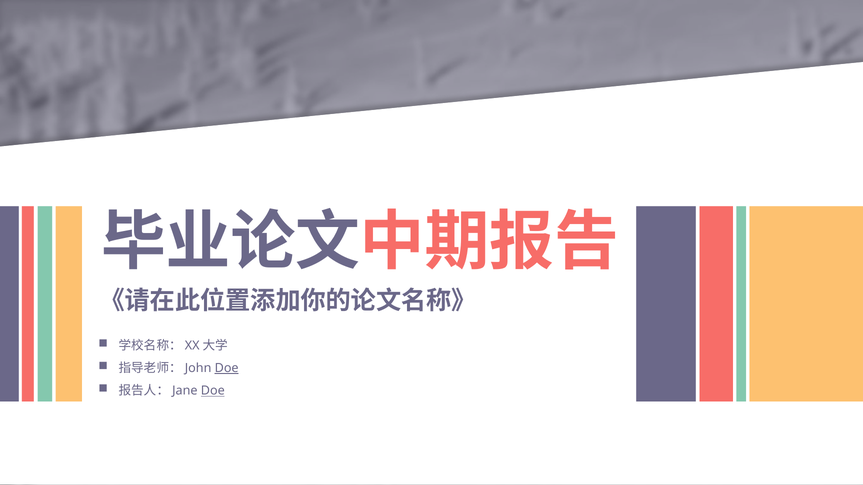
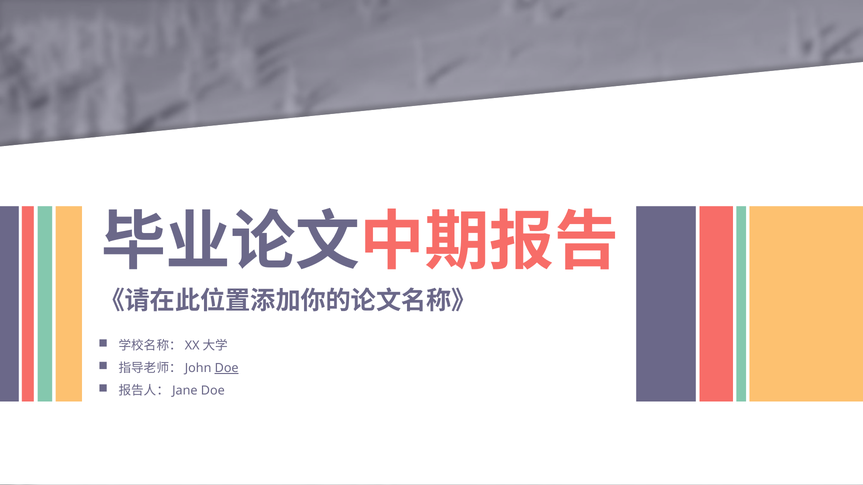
Doe underline: present -> none (213, 391)
